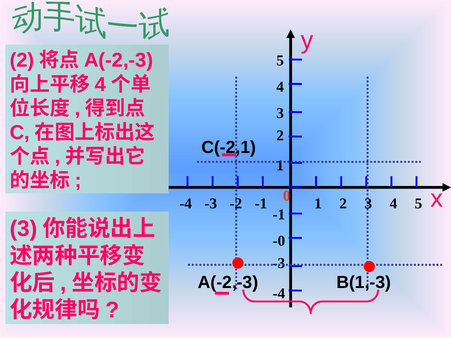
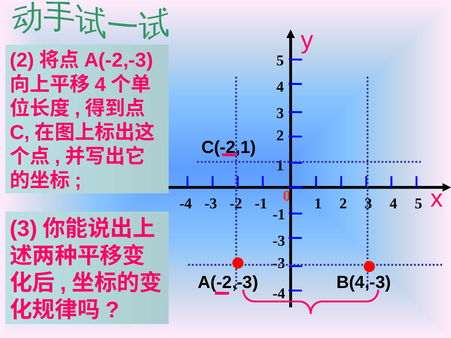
-0: -0 -> -3 (279, 241)
B(1,-3: B(1,-3 -> B(4,-3 (364, 283)
